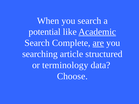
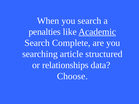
potential: potential -> penalties (45, 32)
are underline: present -> none (98, 43)
terminology: terminology -> relationships (65, 65)
